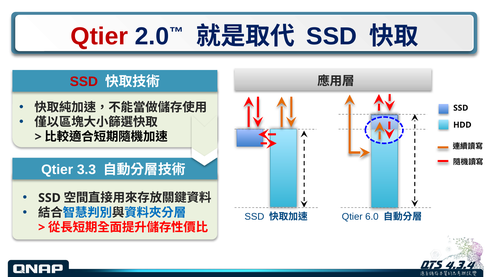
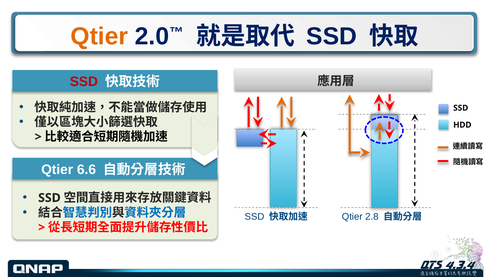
Qtier colour: red -> orange (99, 36)
3.3: 3.3 -> 6.6 (86, 170)
6.0: 6.0 -> 2.8 (372, 217)
